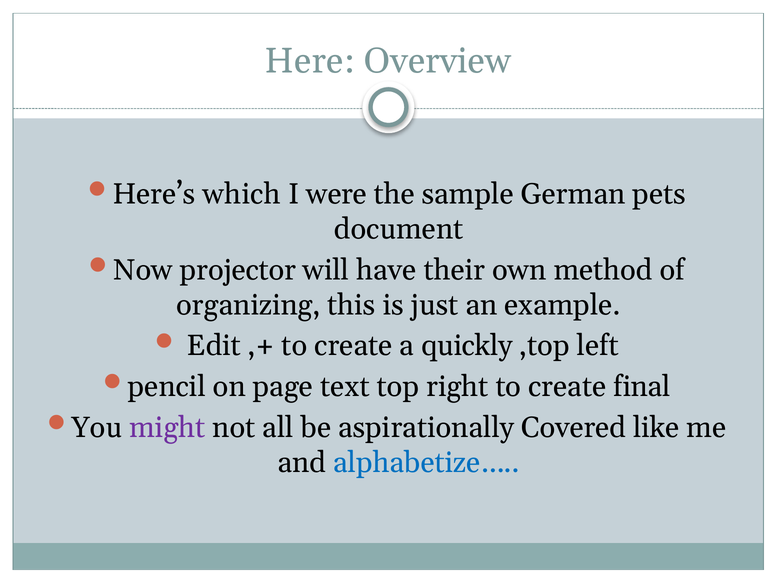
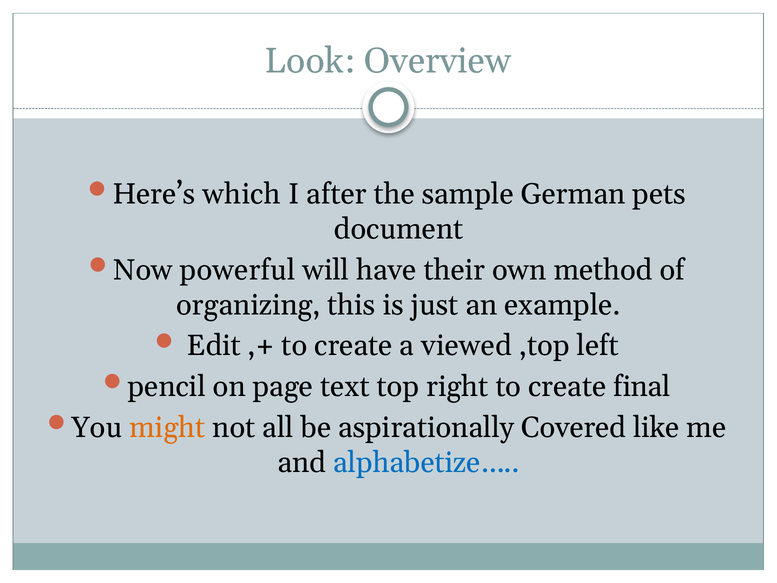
Here: Here -> Look (310, 61)
were: were -> after (337, 194)
projector: projector -> powerful (238, 270)
quickly: quickly -> viewed (467, 346)
might colour: purple -> orange (167, 427)
